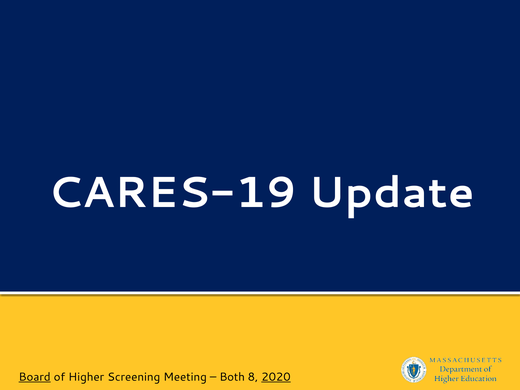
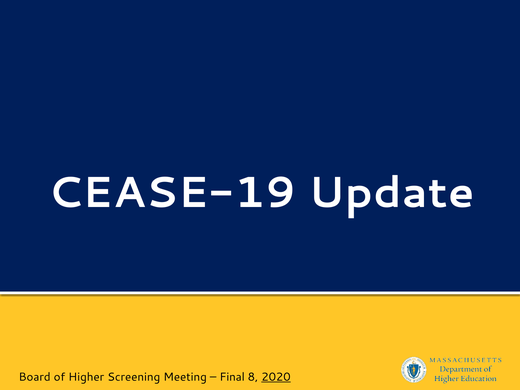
CARES-19: CARES-19 -> CEASE-19 (172, 193)
Board underline: present -> none (35, 377)
Both: Both -> Final (232, 377)
